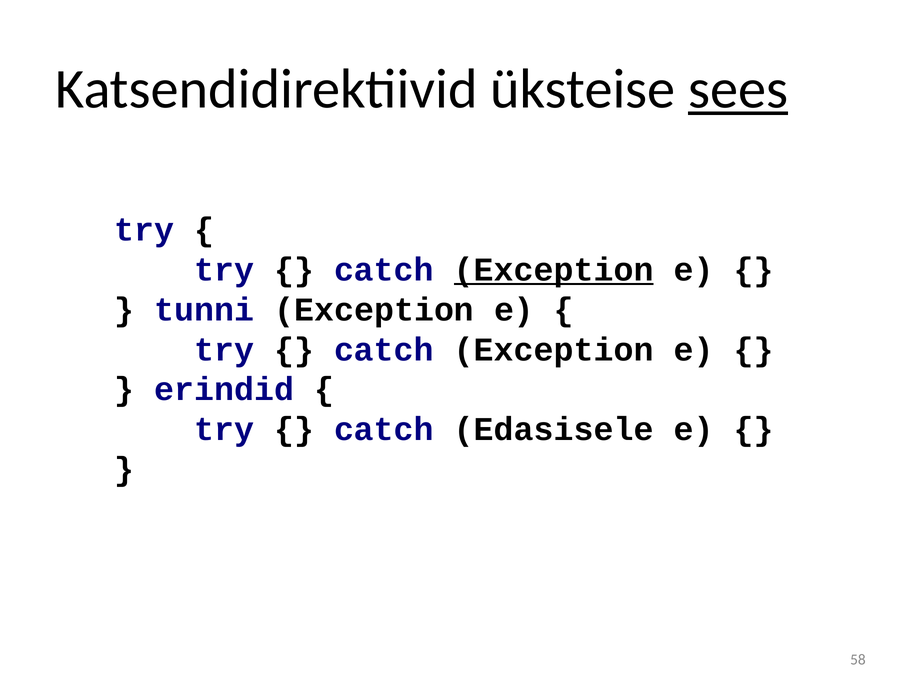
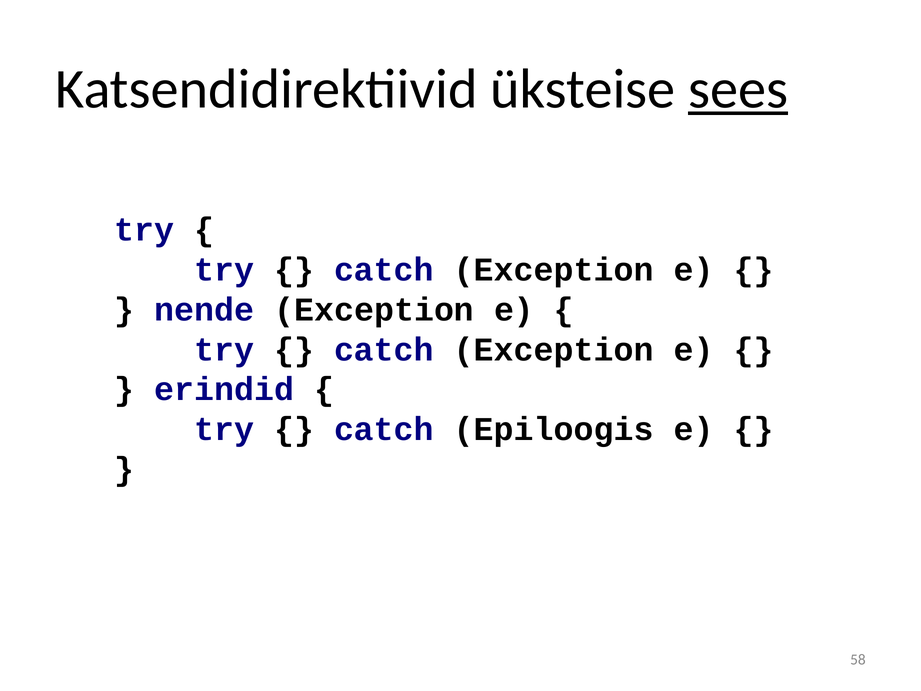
Exception underline: present -> none (554, 270)
tunni: tunni -> nende (204, 310)
Edasisele: Edasisele -> Epiloogis (554, 429)
